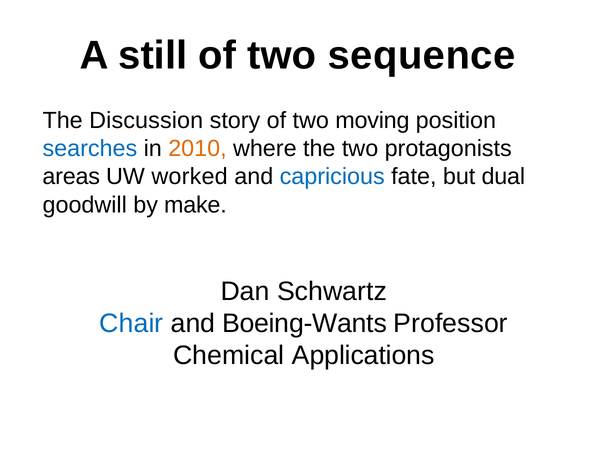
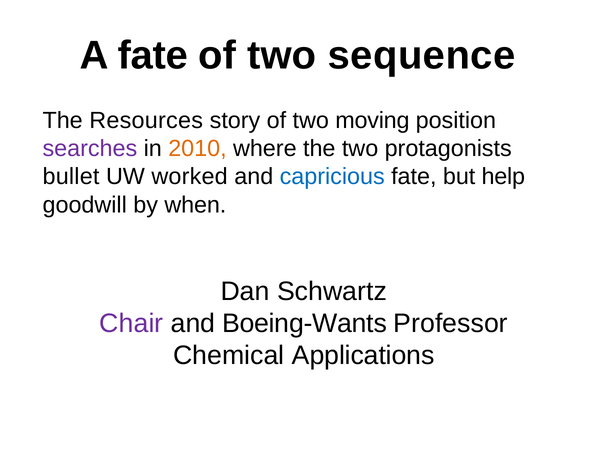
A still: still -> fate (153, 56)
Discussion: Discussion -> Resources (146, 121)
searches colour: blue -> purple (90, 149)
areas: areas -> bullet (71, 177)
dual: dual -> help (503, 177)
make: make -> when (195, 205)
Chair colour: blue -> purple (131, 323)
